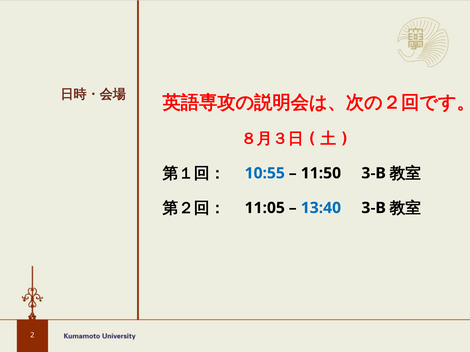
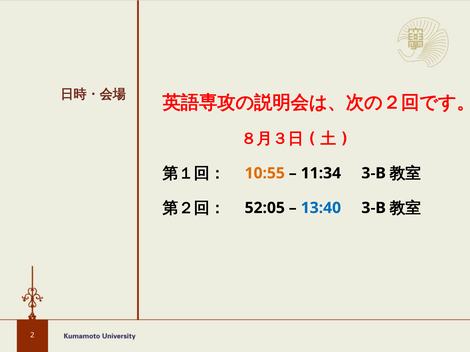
10:55 colour: blue -> orange (265, 173)
11:50: 11:50 -> 11:34 (321, 173)
11:05: 11:05 -> 52:05 (265, 208)
